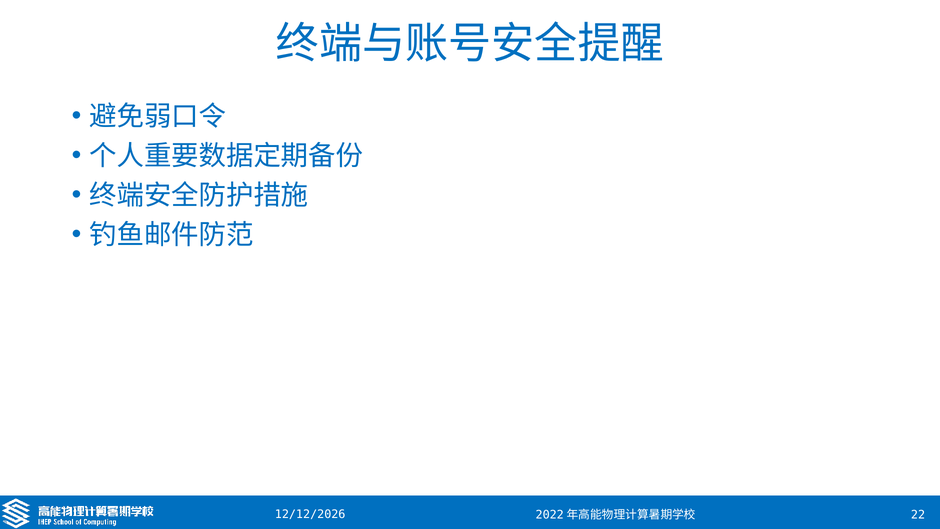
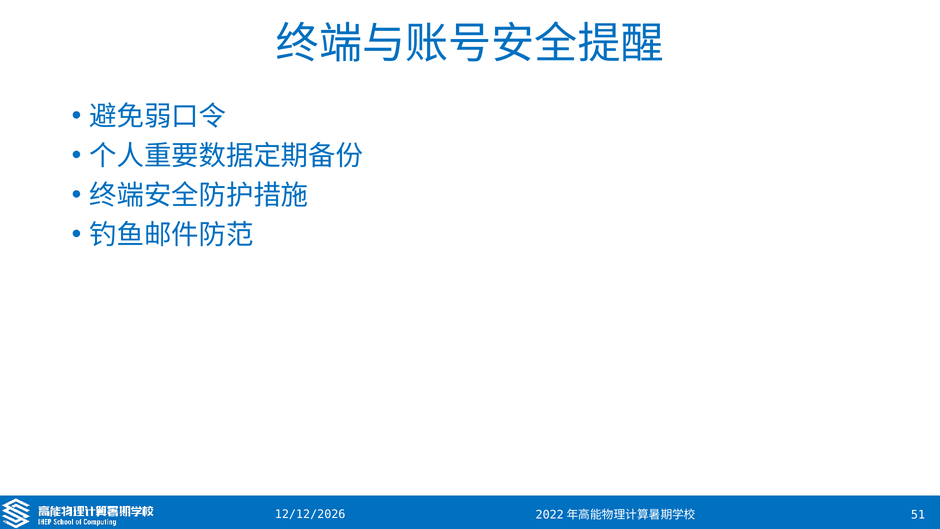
22: 22 -> 51 (918, 515)
